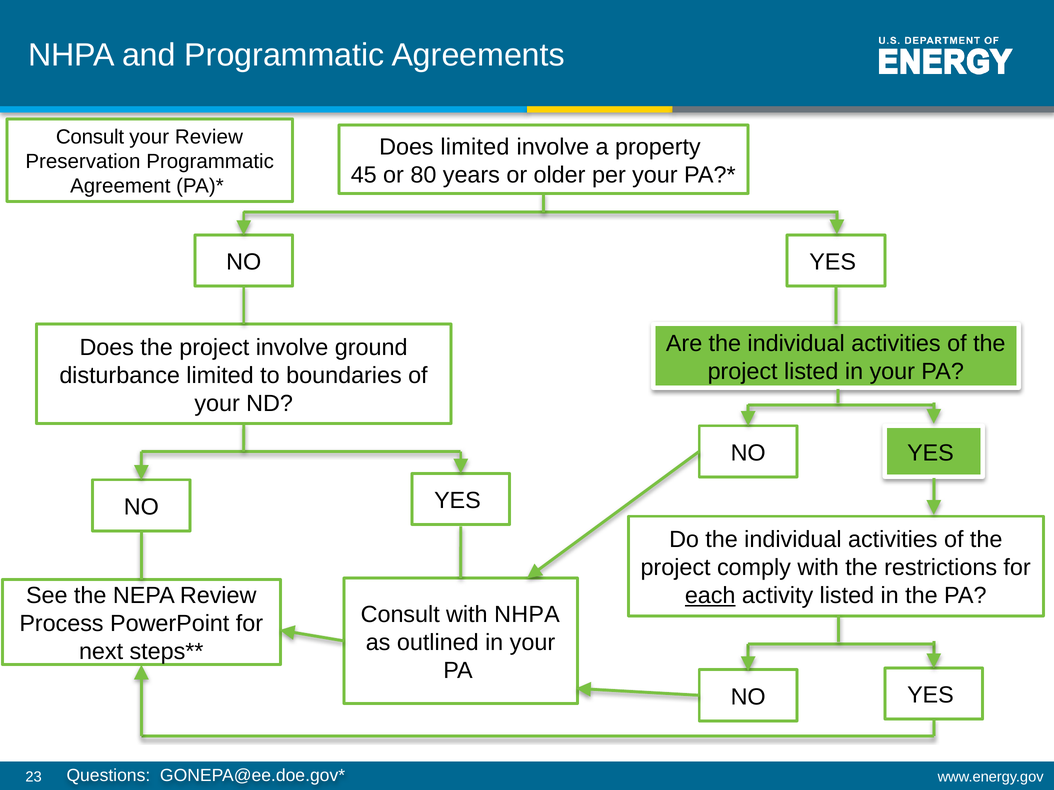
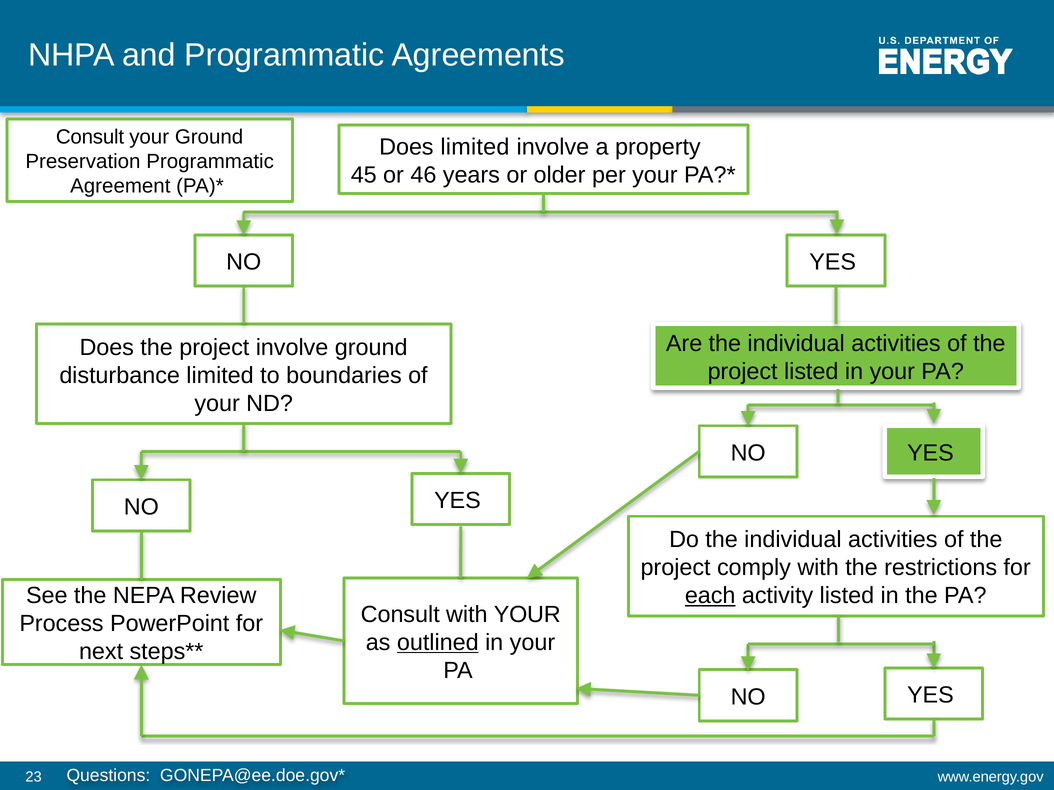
your Review: Review -> Ground (209, 137)
80: 80 -> 46 (423, 175)
with NHPA: NHPA -> YOUR (527, 615)
outlined underline: none -> present (438, 643)
